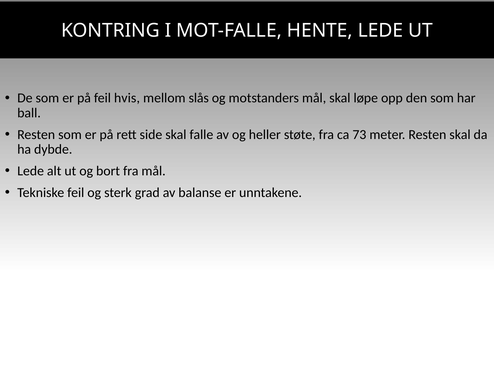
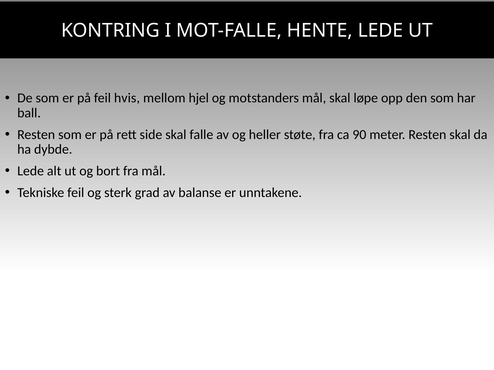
slås: slås -> hjel (199, 98)
73: 73 -> 90 (359, 135)
